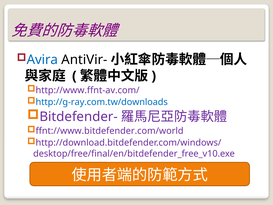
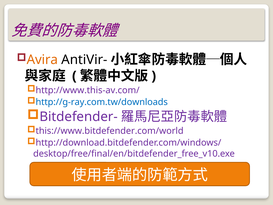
Avira colour: blue -> orange (42, 60)
http://www.ffnt-av.com/: http://www.ffnt-av.com/ -> http://www.this-av.com/ (88, 90)
ffnt://www.bitdefender.com/world: ffnt://www.bitdefender.com/world -> this://www.bitdefender.com/world (110, 131)
